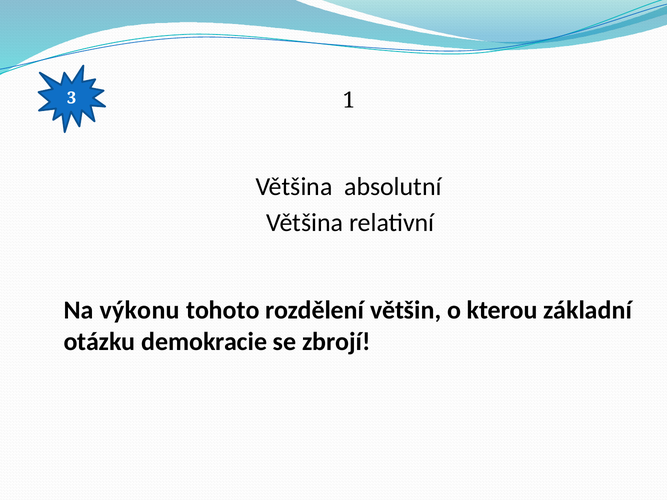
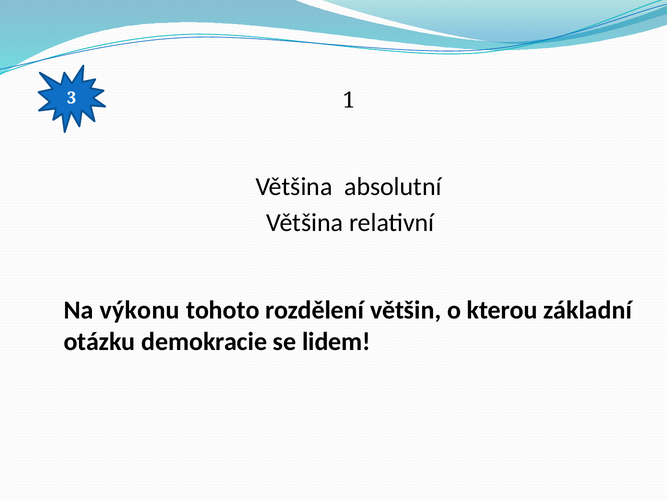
zbrojí: zbrojí -> lidem (336, 342)
